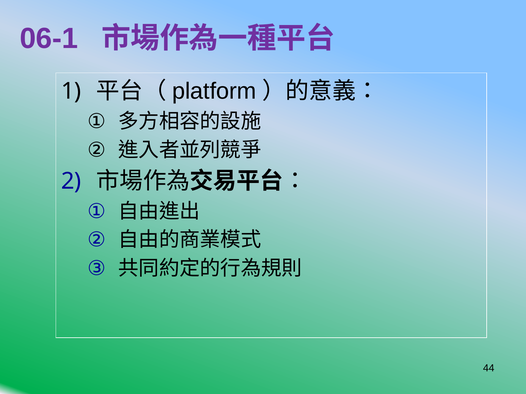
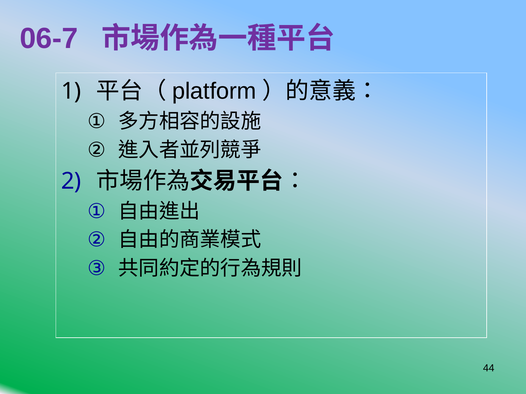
06-1: 06-1 -> 06-7 (49, 39)
